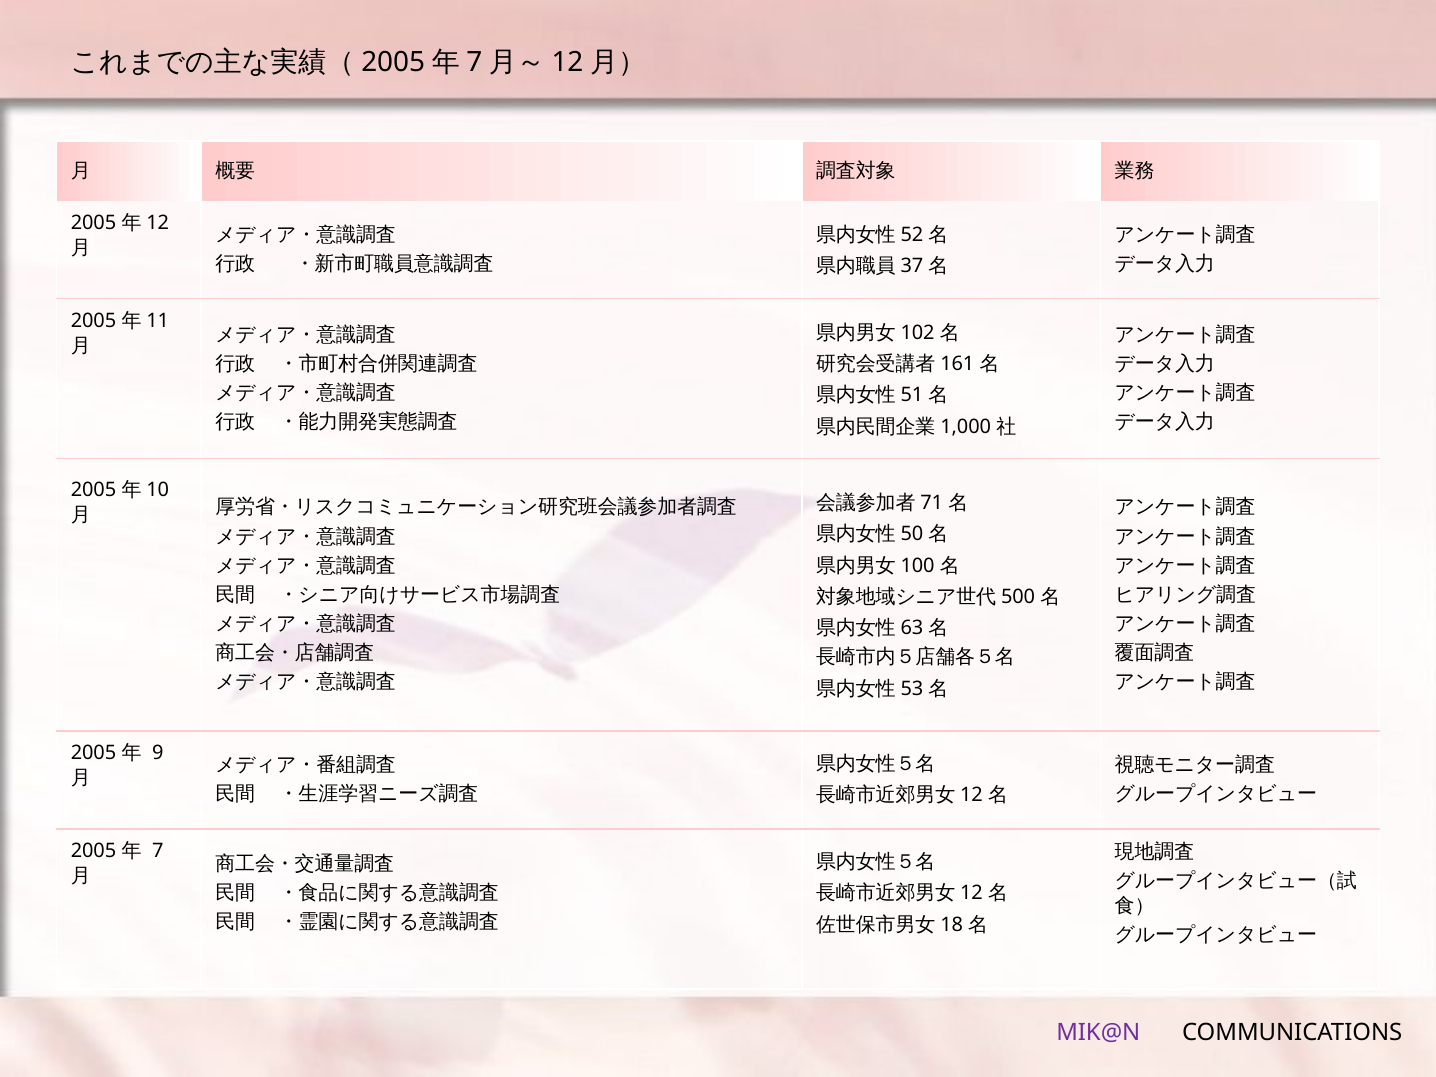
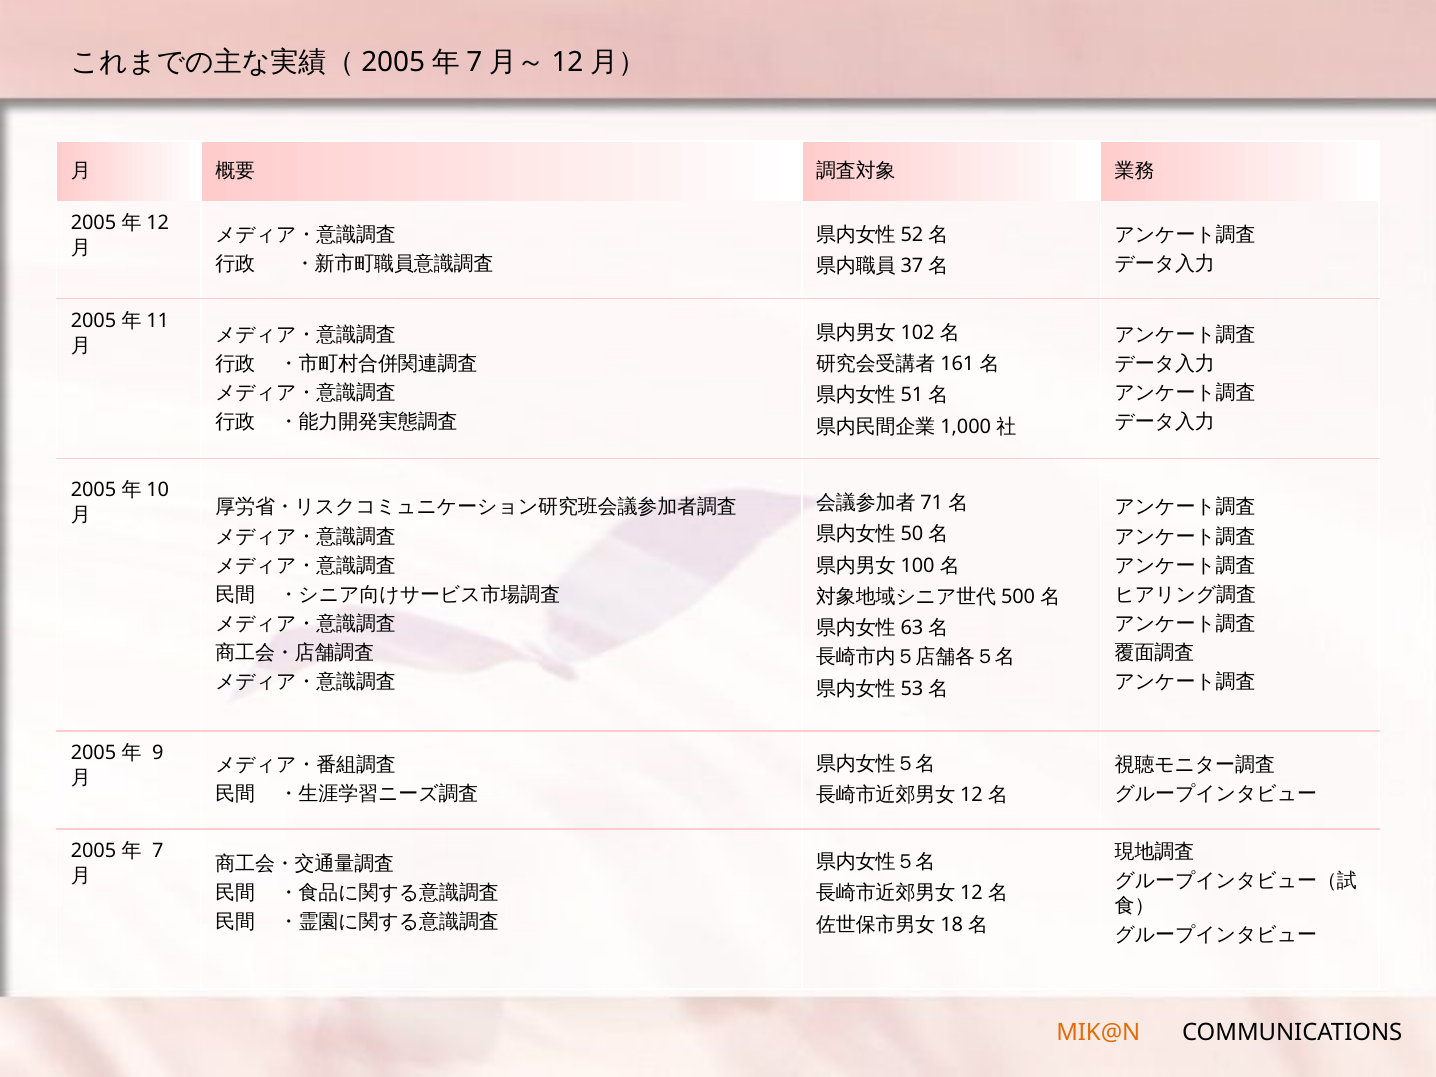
MIK@N colour: purple -> orange (1098, 1032)
